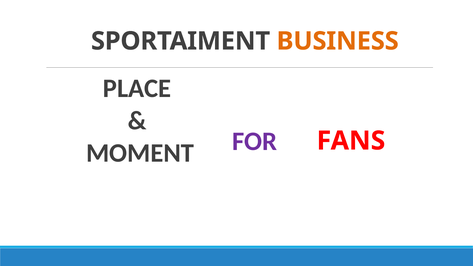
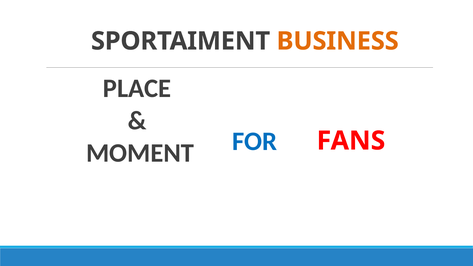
FOR colour: purple -> blue (255, 141)
